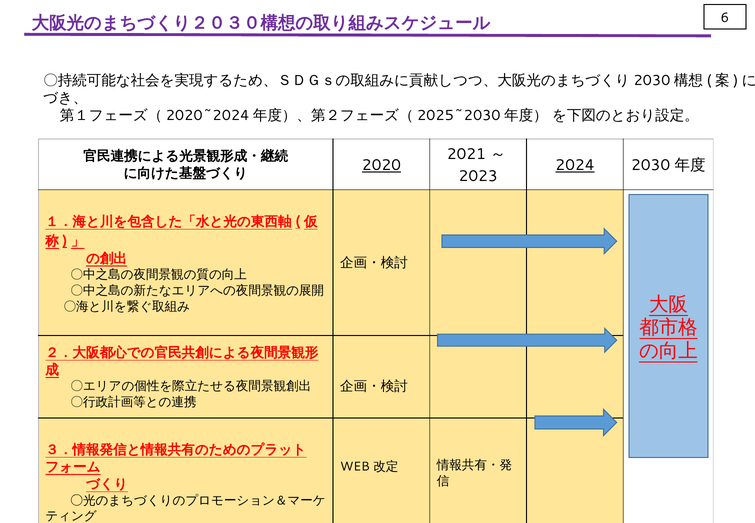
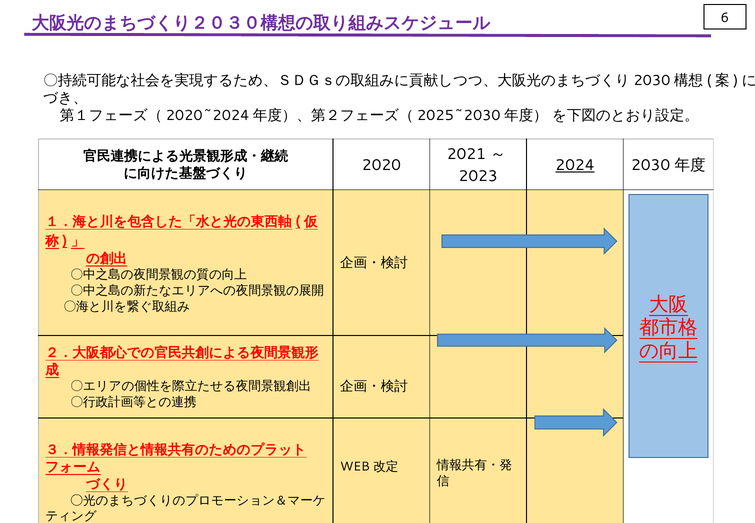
2020 underline: present -> none (381, 165)
